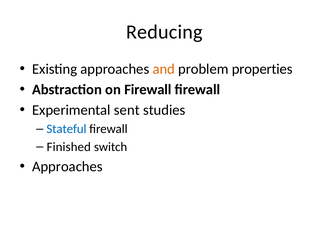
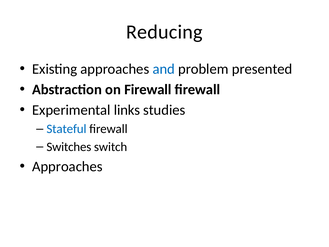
and colour: orange -> blue (164, 69)
properties: properties -> presented (262, 69)
sent: sent -> links (127, 110)
Finished: Finished -> Switches (69, 147)
